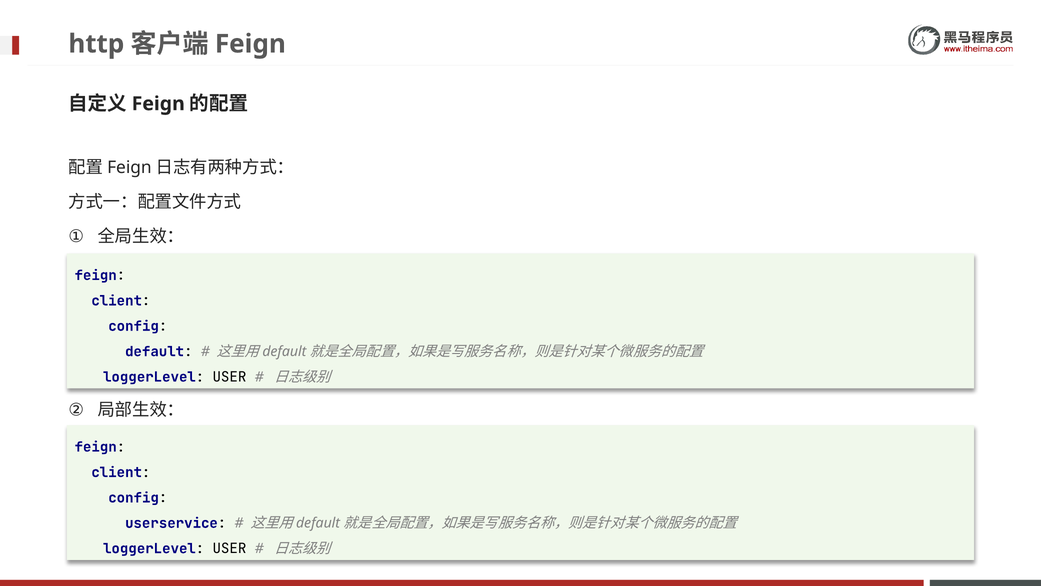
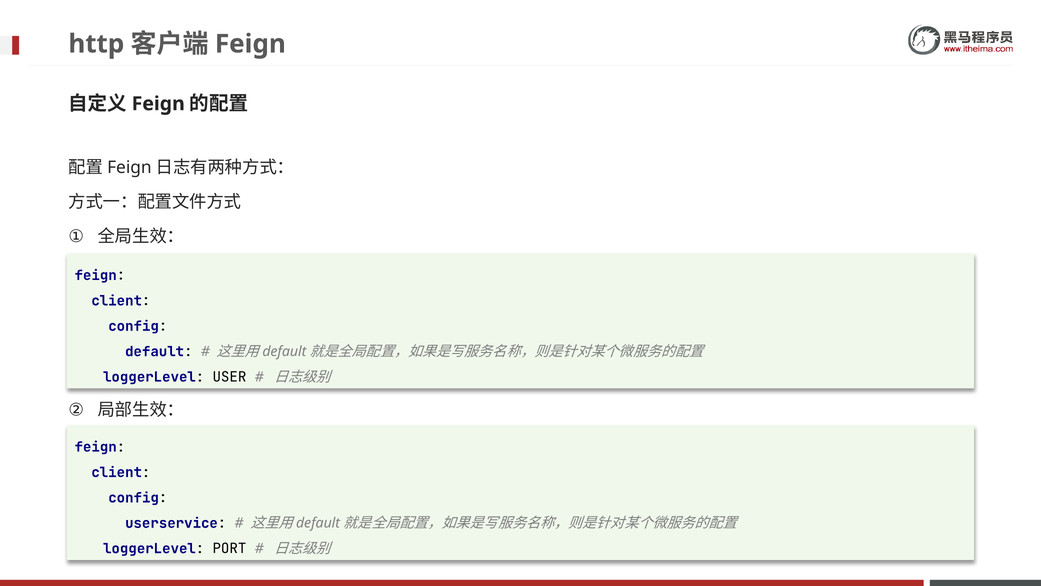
USER: USER -> PORT (229, 548)
